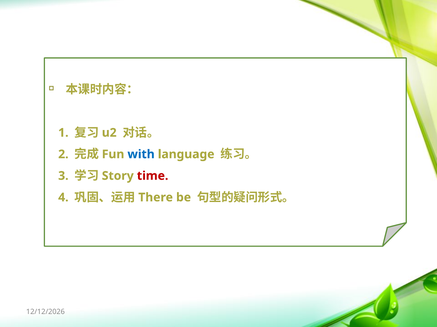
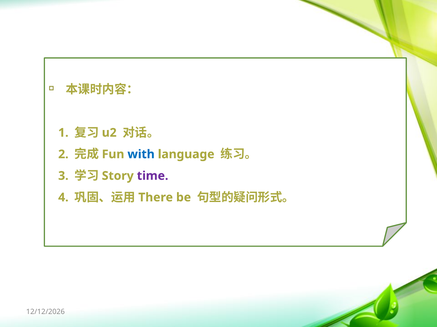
time colour: red -> purple (153, 176)
